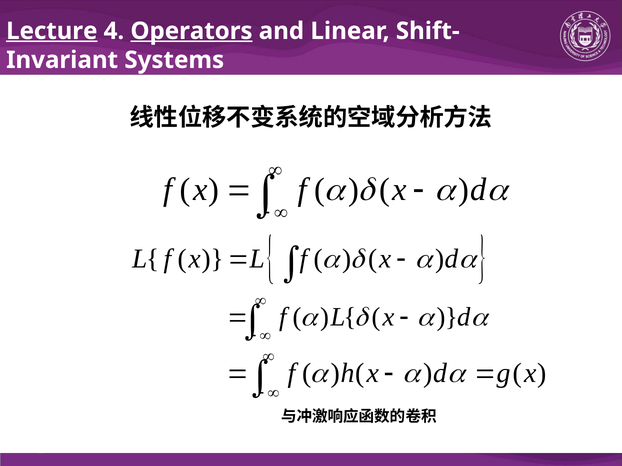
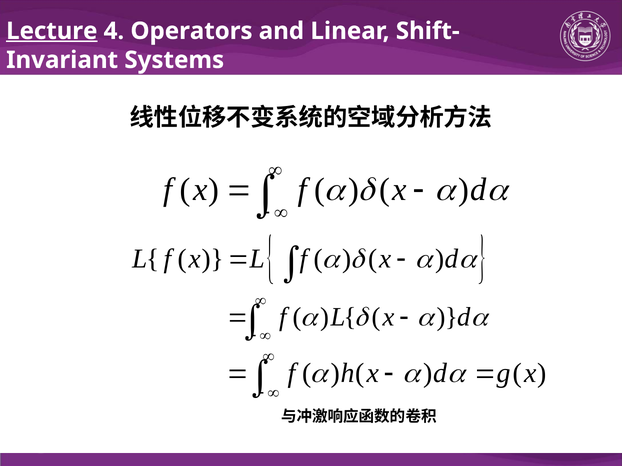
Operators underline: present -> none (192, 31)
